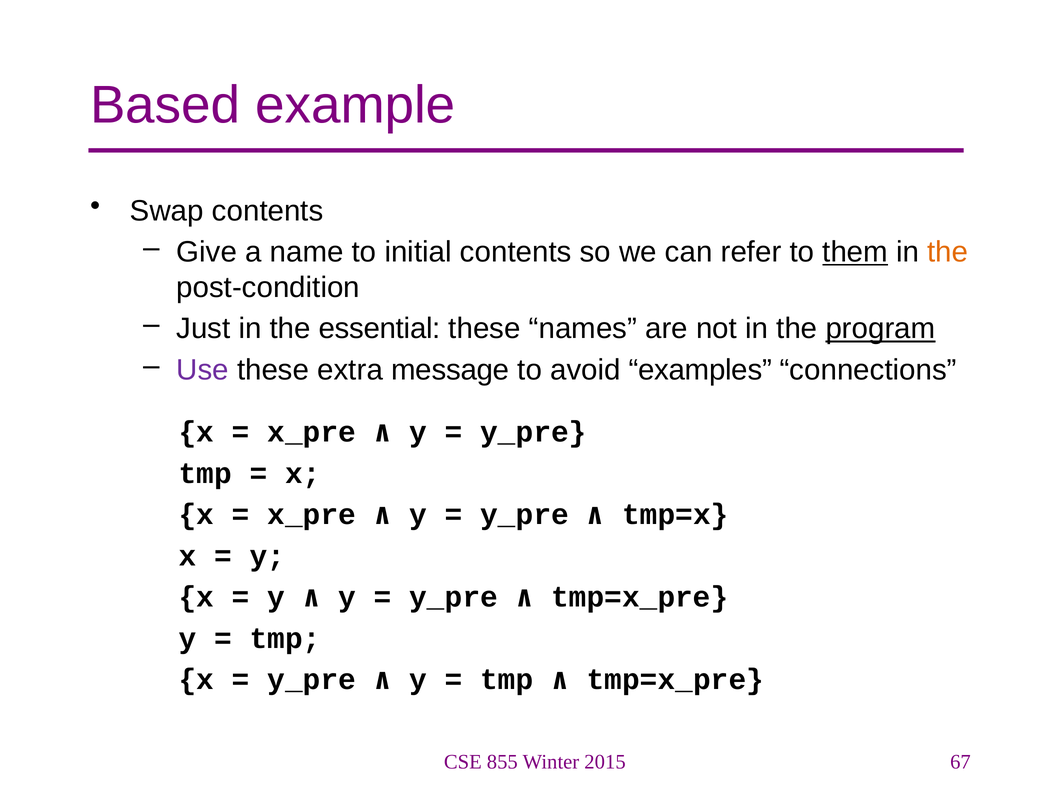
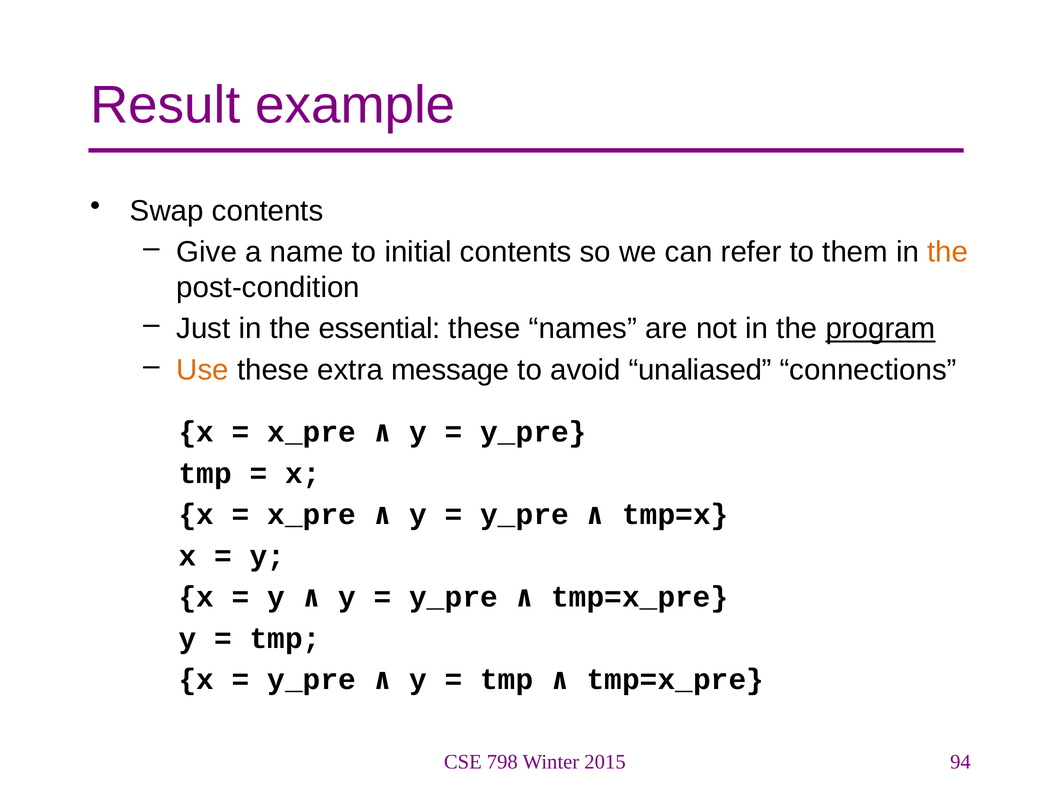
Based: Based -> Result (165, 105)
them underline: present -> none (855, 252)
Use colour: purple -> orange (203, 370)
examples: examples -> unaliased (700, 370)
855: 855 -> 798 (502, 762)
67: 67 -> 94 (960, 762)
